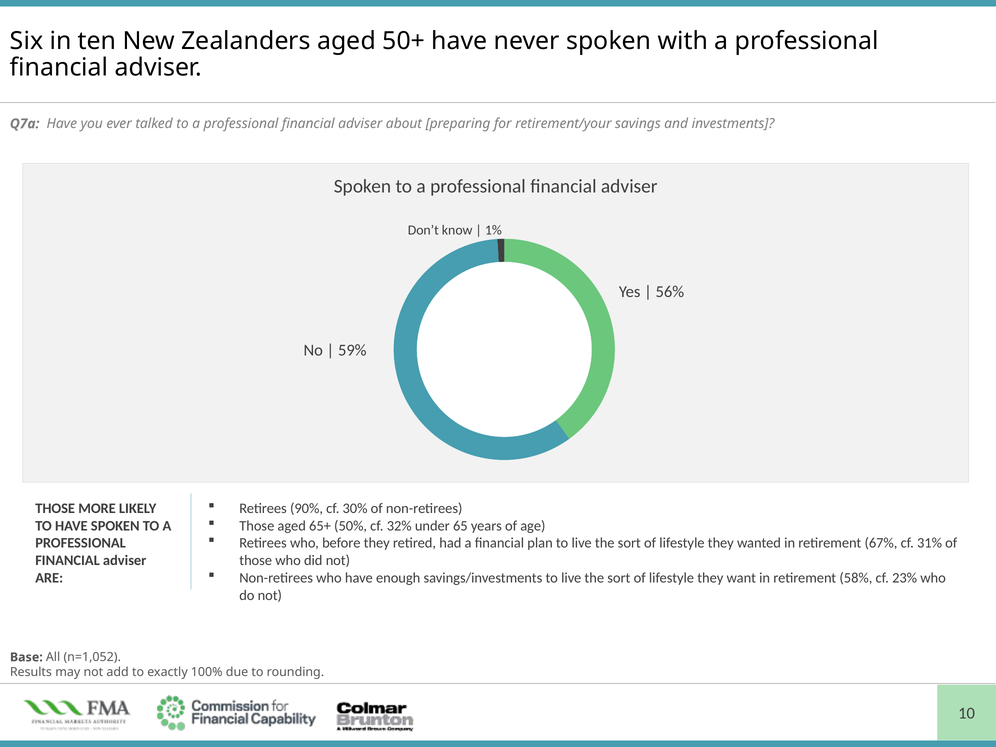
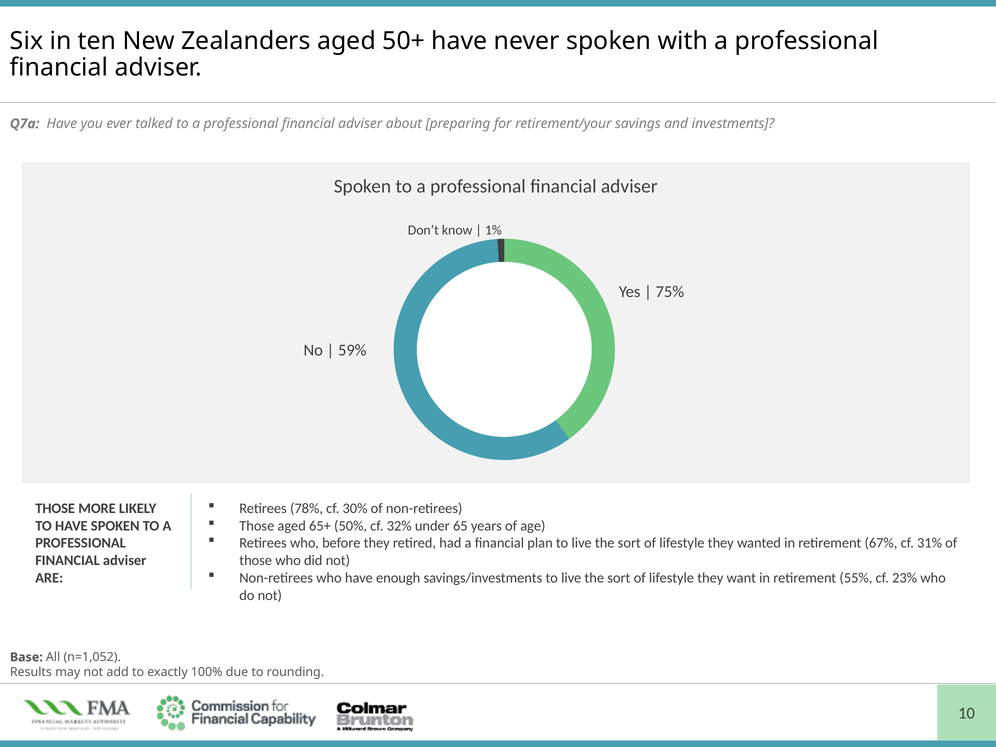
56%: 56% -> 75% (670, 292)
90%: 90% -> 78% (307, 508)
58%: 58% -> 55% (856, 578)
